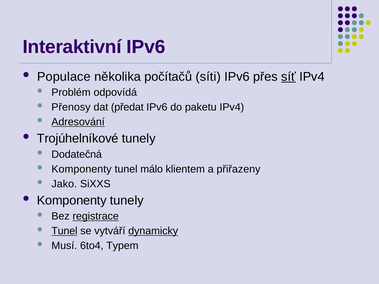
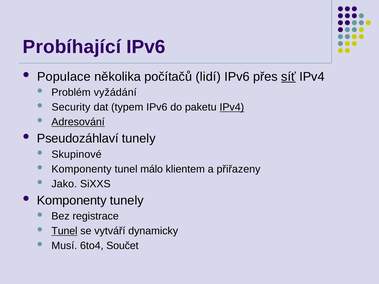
Interaktivní: Interaktivní -> Probíhající (72, 47)
síti: síti -> lidí (208, 77)
odpovídá: odpovídá -> vyžádání (115, 93)
Přenosy: Přenosy -> Security (71, 107)
předat: předat -> typem (127, 107)
IPv4 underline: none -> present (232, 107)
Trojúhelníkové: Trojúhelníkové -> Pseudozáhlaví (78, 139)
Dodatečná: Dodatečná -> Skupinové (77, 155)
registrace underline: present -> none (96, 216)
dynamicky underline: present -> none (153, 231)
Typem: Typem -> Součet (122, 246)
